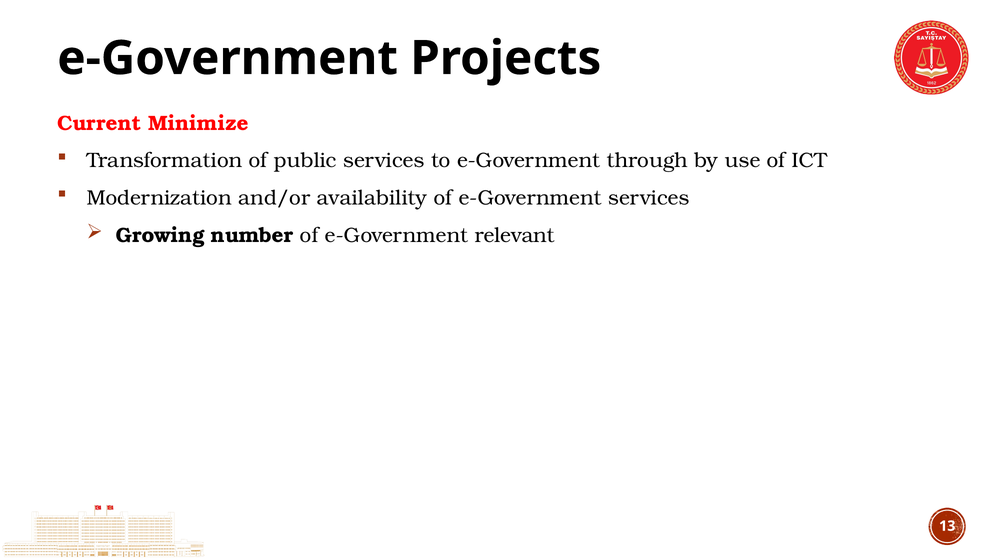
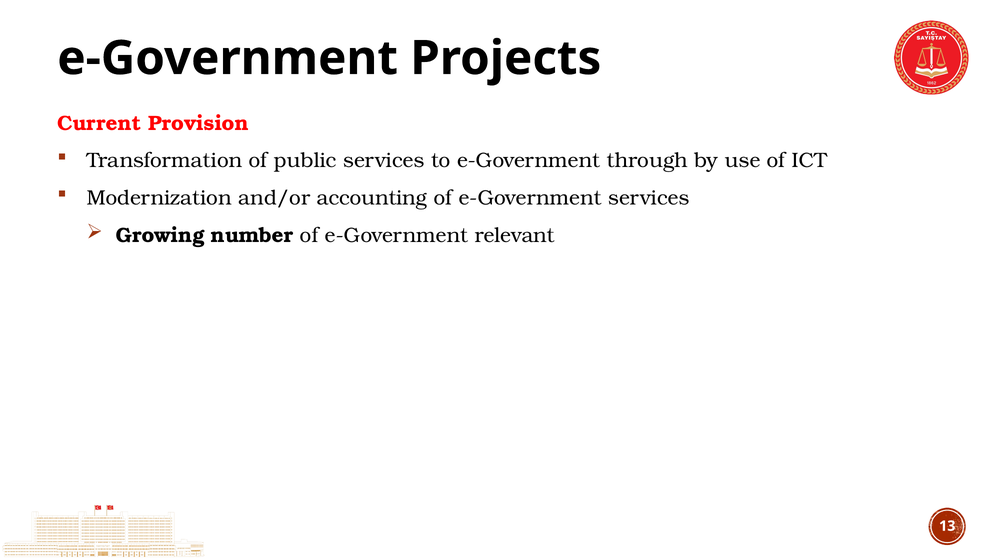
Minimize: Minimize -> Provision (199, 123)
availability: availability -> accounting (372, 198)
